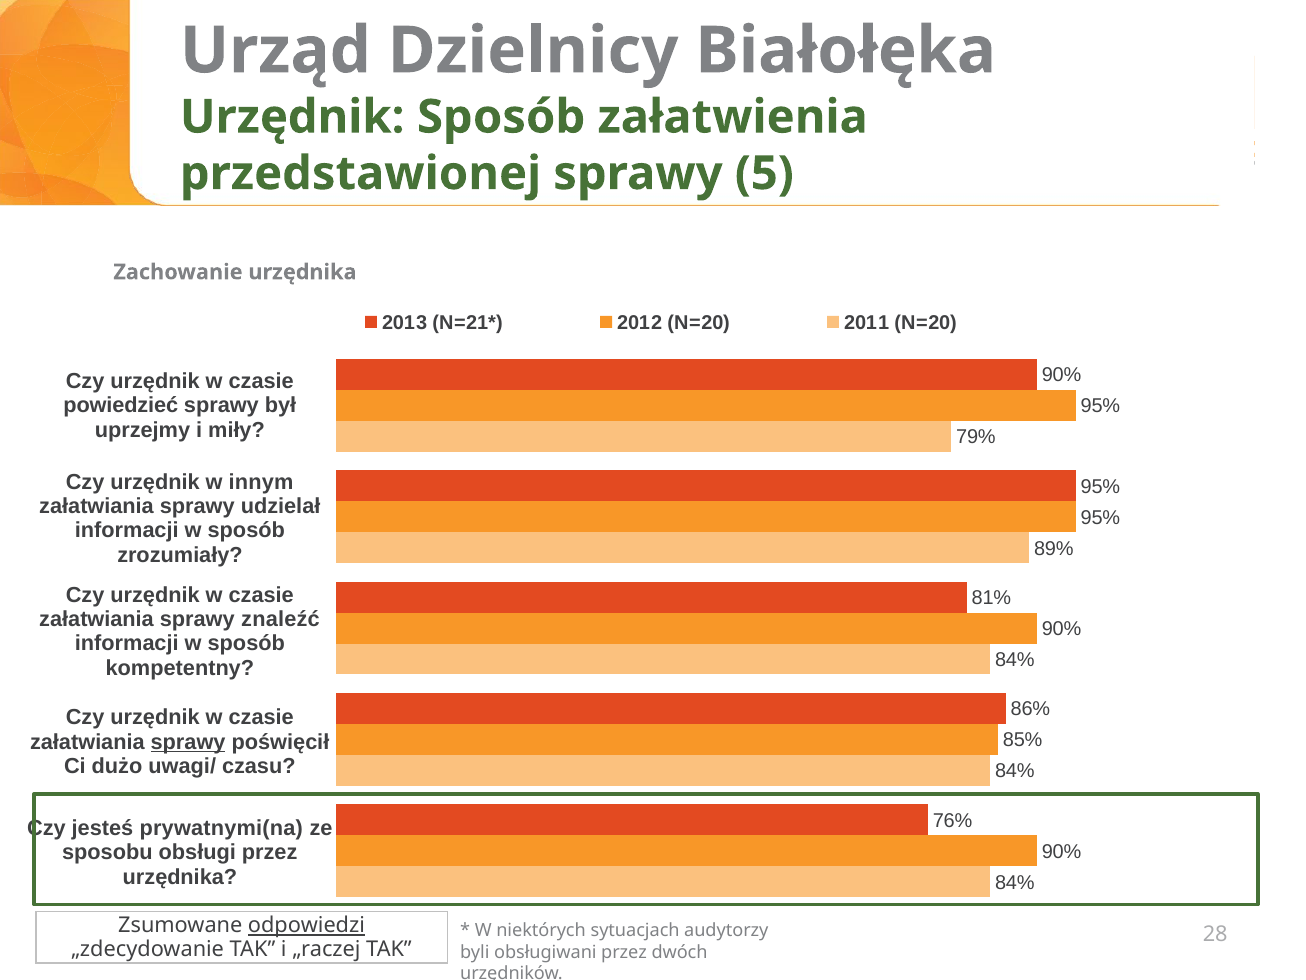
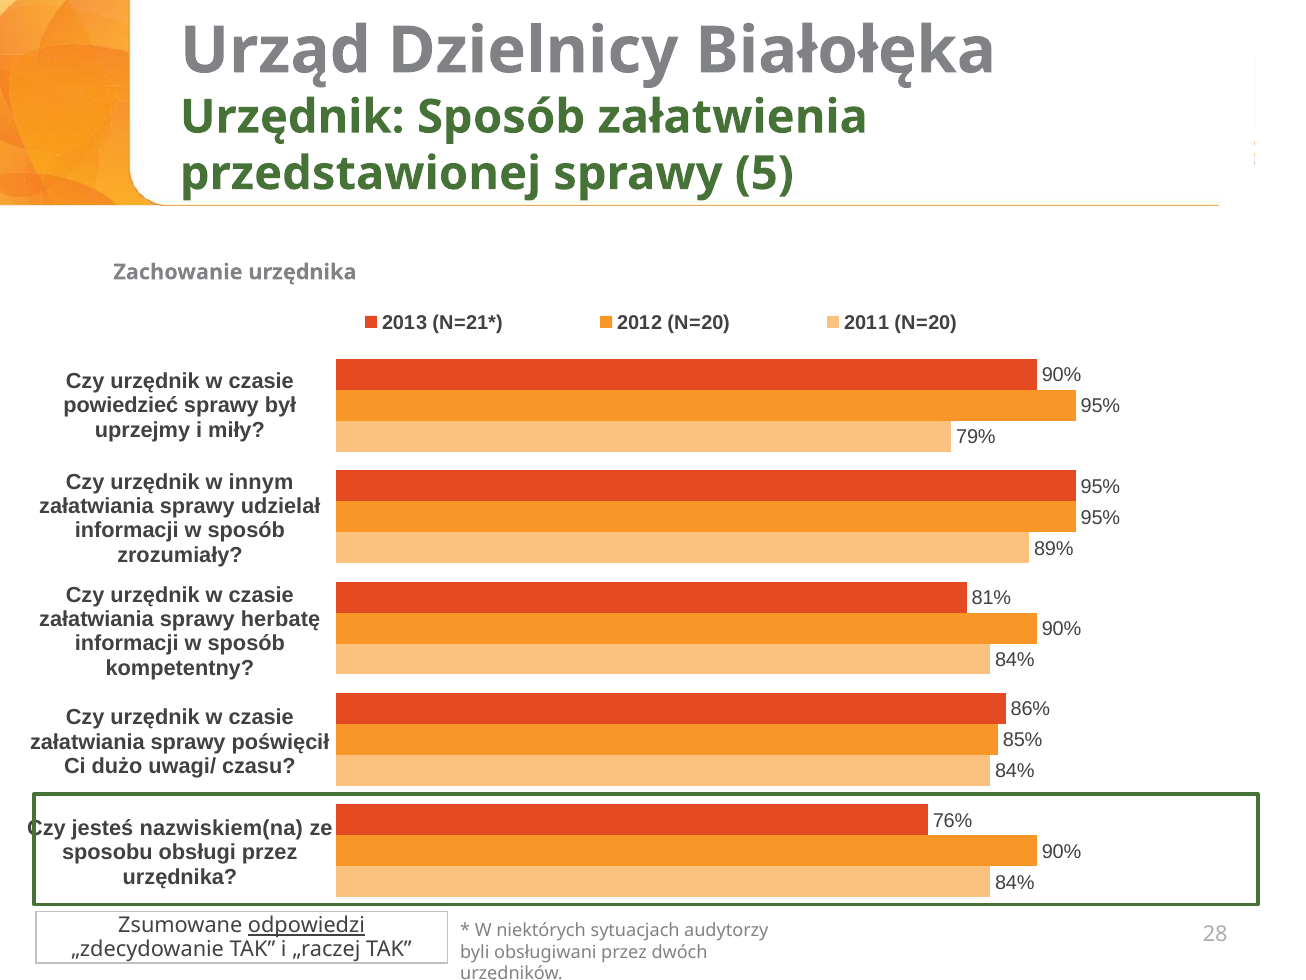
znaleźć: znaleźć -> herbatę (281, 619)
sprawy underline: present -> none (188, 742)
prywatnymi(na: prywatnymi(na -> nazwiskiem(na (221, 828)
